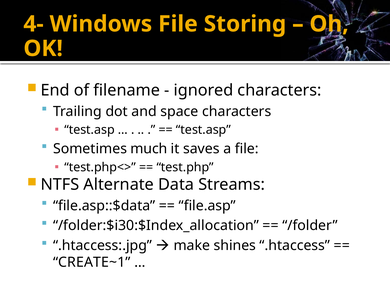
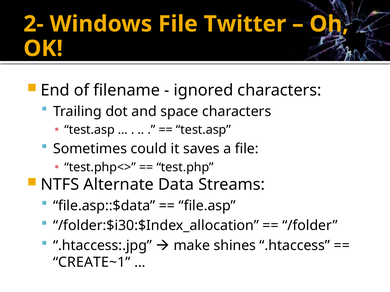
4-: 4- -> 2- (34, 24)
Storing: Storing -> Twitter (245, 24)
much: much -> could (149, 149)
